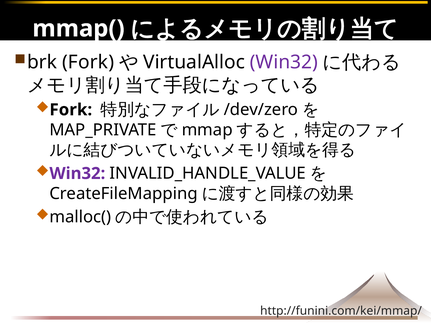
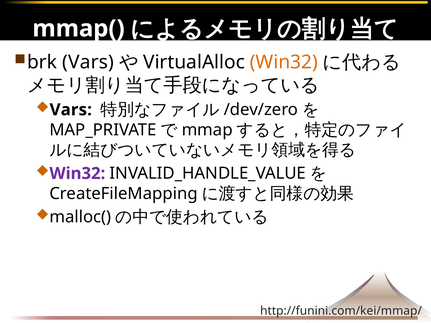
brk Fork: Fork -> Vars (88, 62)
Win32 colour: purple -> orange (284, 62)
Fork: Fork -> Vars (71, 110)
